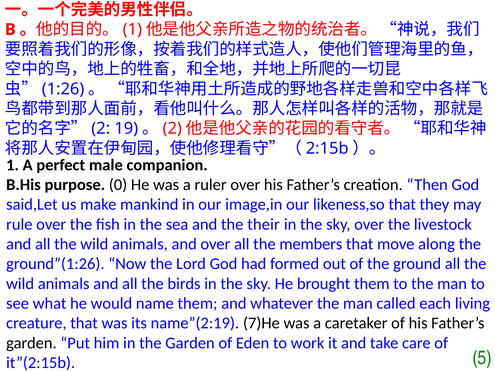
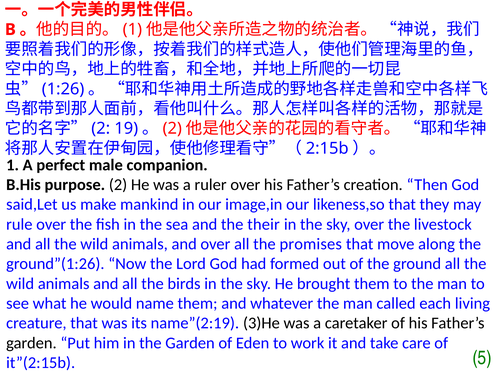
purpose 0: 0 -> 2 (118, 185)
members: members -> promises (311, 244)
7)He: 7)He -> 3)He (261, 323)
